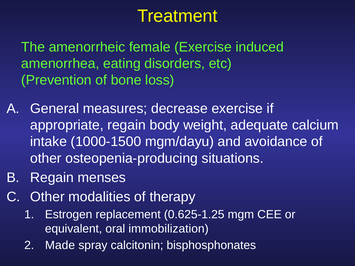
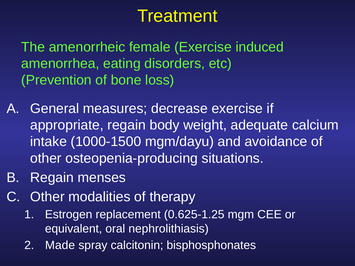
immobilization: immobilization -> nephrolithiasis (169, 229)
